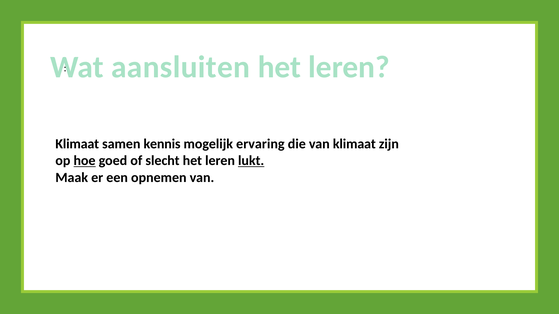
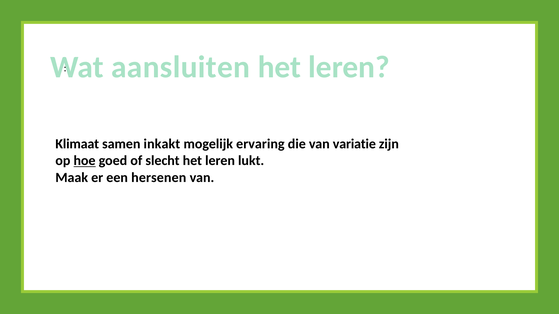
kennis: kennis -> inkakt (162, 144)
van klimaat: klimaat -> variatie (354, 144)
lukt underline: present -> none (251, 161)
opnemen: opnemen -> hersenen (159, 178)
